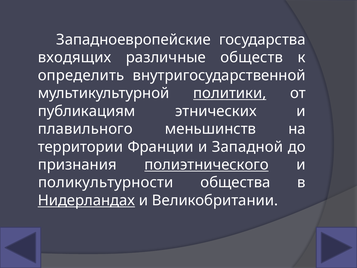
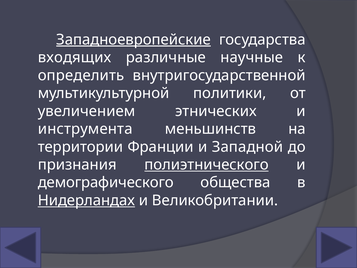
Западноевропейские underline: none -> present (133, 40)
обществ: обществ -> научные (252, 57)
политики underline: present -> none (230, 93)
публикациям: публикациям -> увеличением (86, 111)
плавильного: плавильного -> инструмента (85, 129)
поликультурности: поликультурности -> демографического (106, 182)
